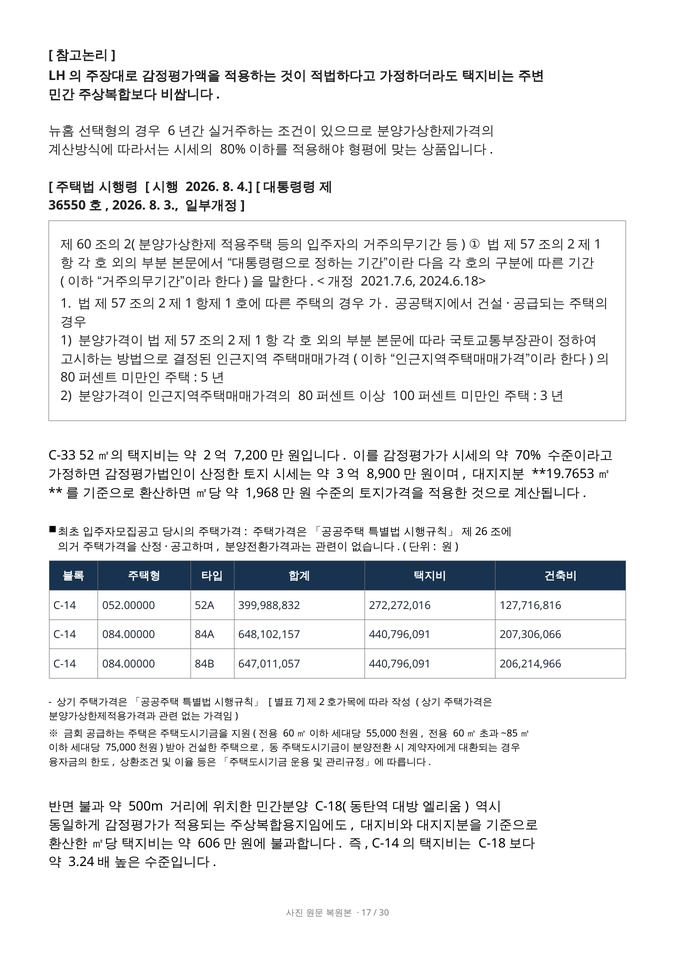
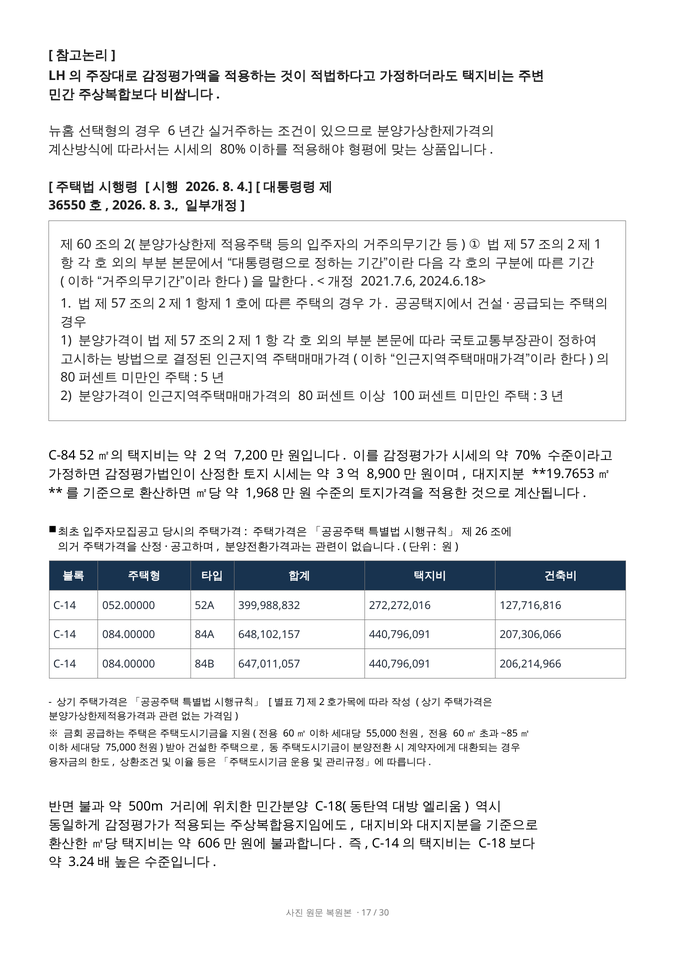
C-33: C-33 -> C-84 (62, 456)
